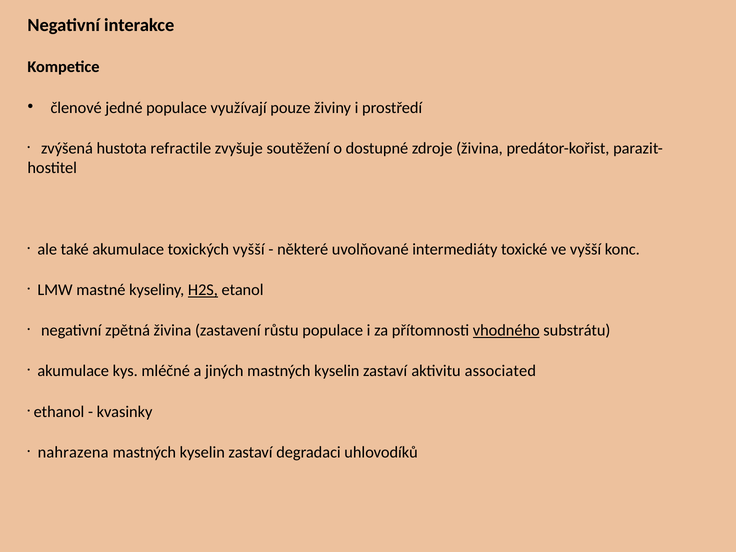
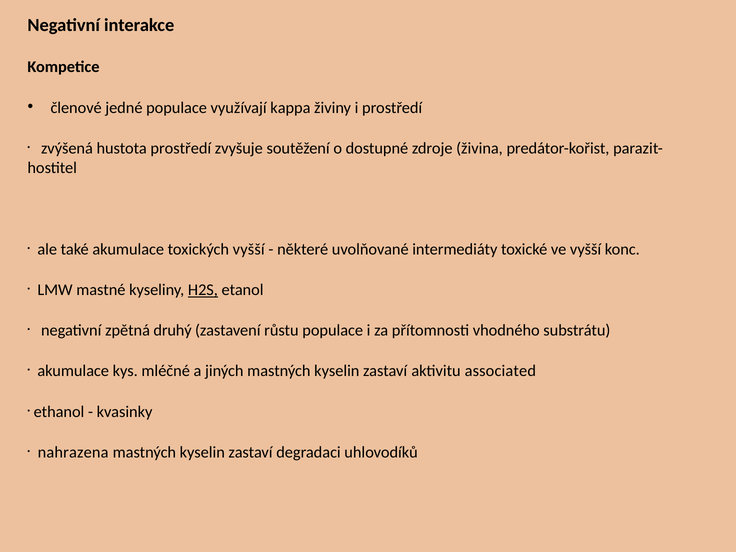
pouze: pouze -> kappa (290, 108)
hustota refractile: refractile -> prostředí (181, 148)
zpětná živina: živina -> druhý (173, 330)
vhodného underline: present -> none (506, 330)
